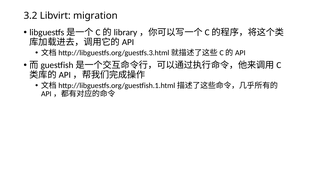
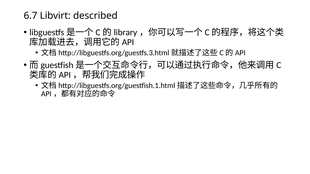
3.2: 3.2 -> 6.7 (30, 16)
migration: migration -> described (95, 16)
